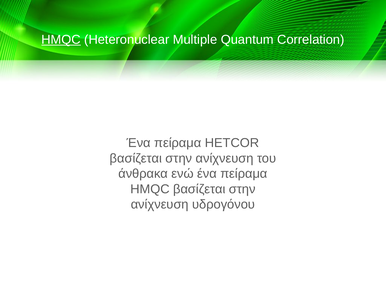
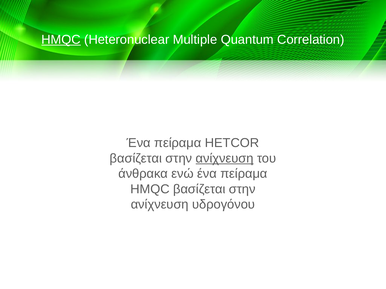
ανίχνευση underline: none -> present (225, 159)
